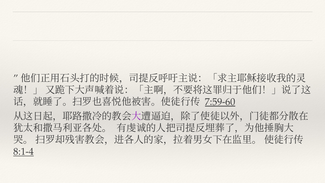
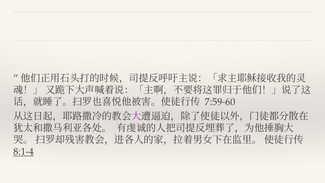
7:59-60 underline: present -> none (220, 102)
